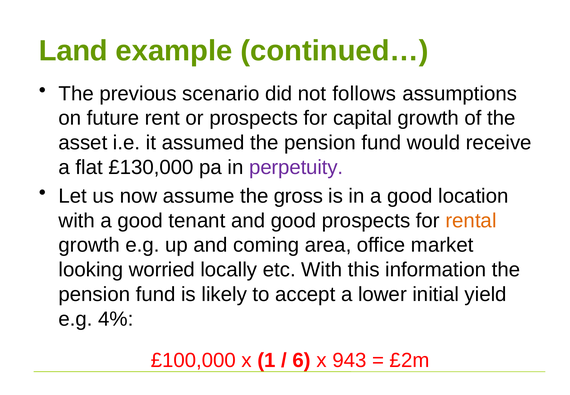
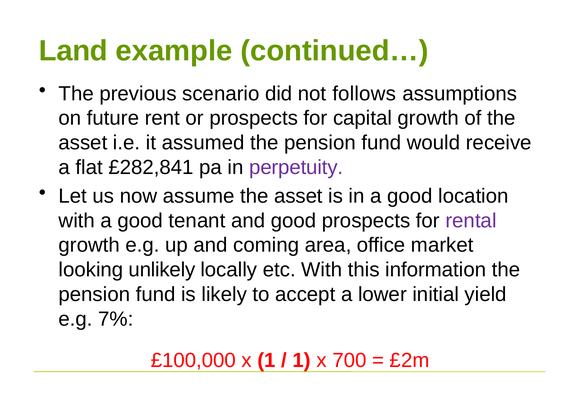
£130,000: £130,000 -> £282,841 (151, 167)
assume the gross: gross -> asset (298, 196)
rental colour: orange -> purple (471, 220)
worried: worried -> unlikely (162, 270)
4%: 4% -> 7% (116, 319)
6: 6 -> 1 (302, 360)
943: 943 -> 700 (349, 360)
